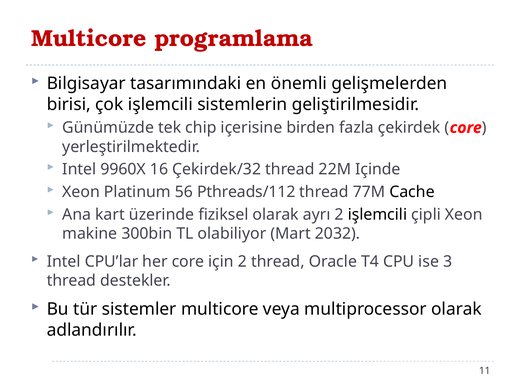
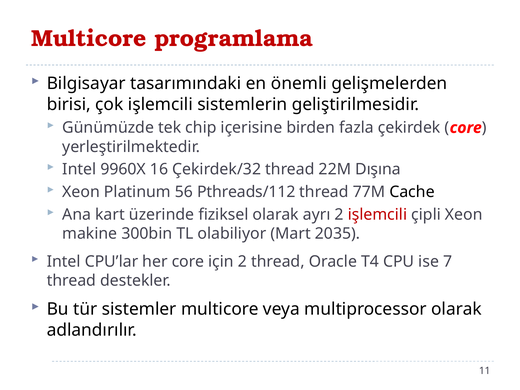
Içinde: Içinde -> Dışına (378, 169)
işlemcili colour: black -> red (377, 215)
2032: 2032 -> 2035 (338, 234)
3: 3 -> 7 (448, 261)
